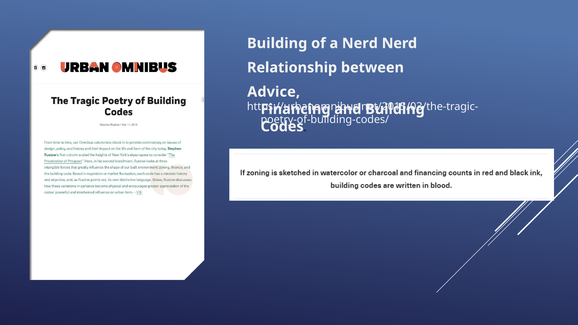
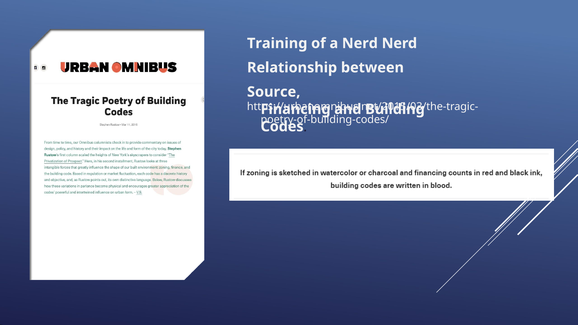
Building: Building -> Training (277, 43)
Advice: Advice -> Source (274, 92)
